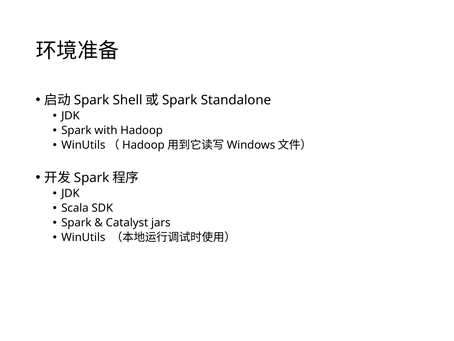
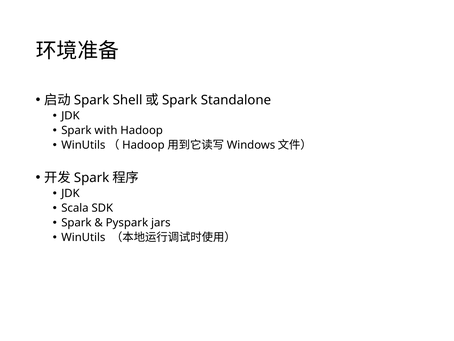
Catalyst: Catalyst -> Pyspark (127, 222)
